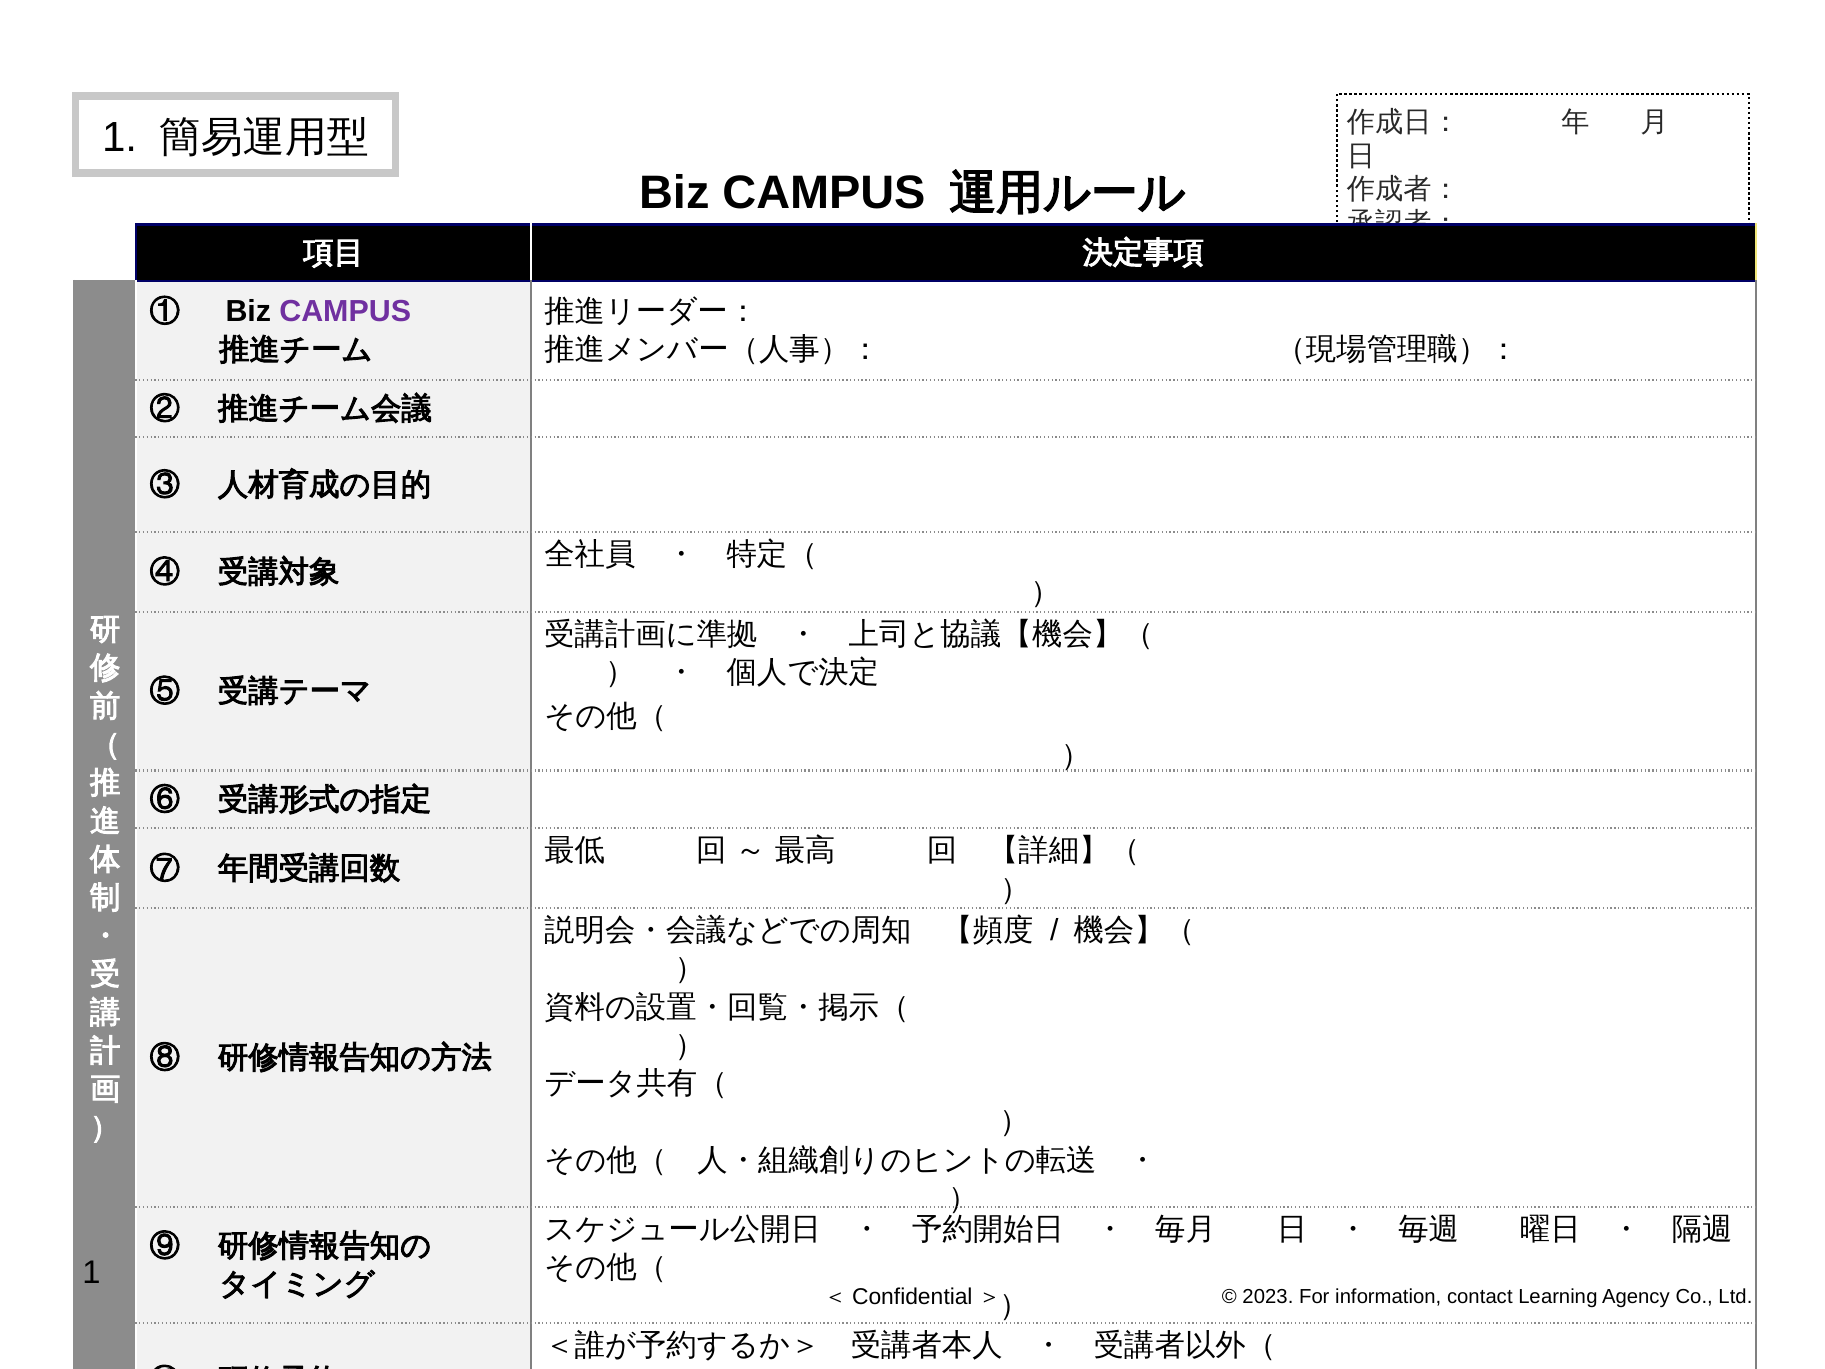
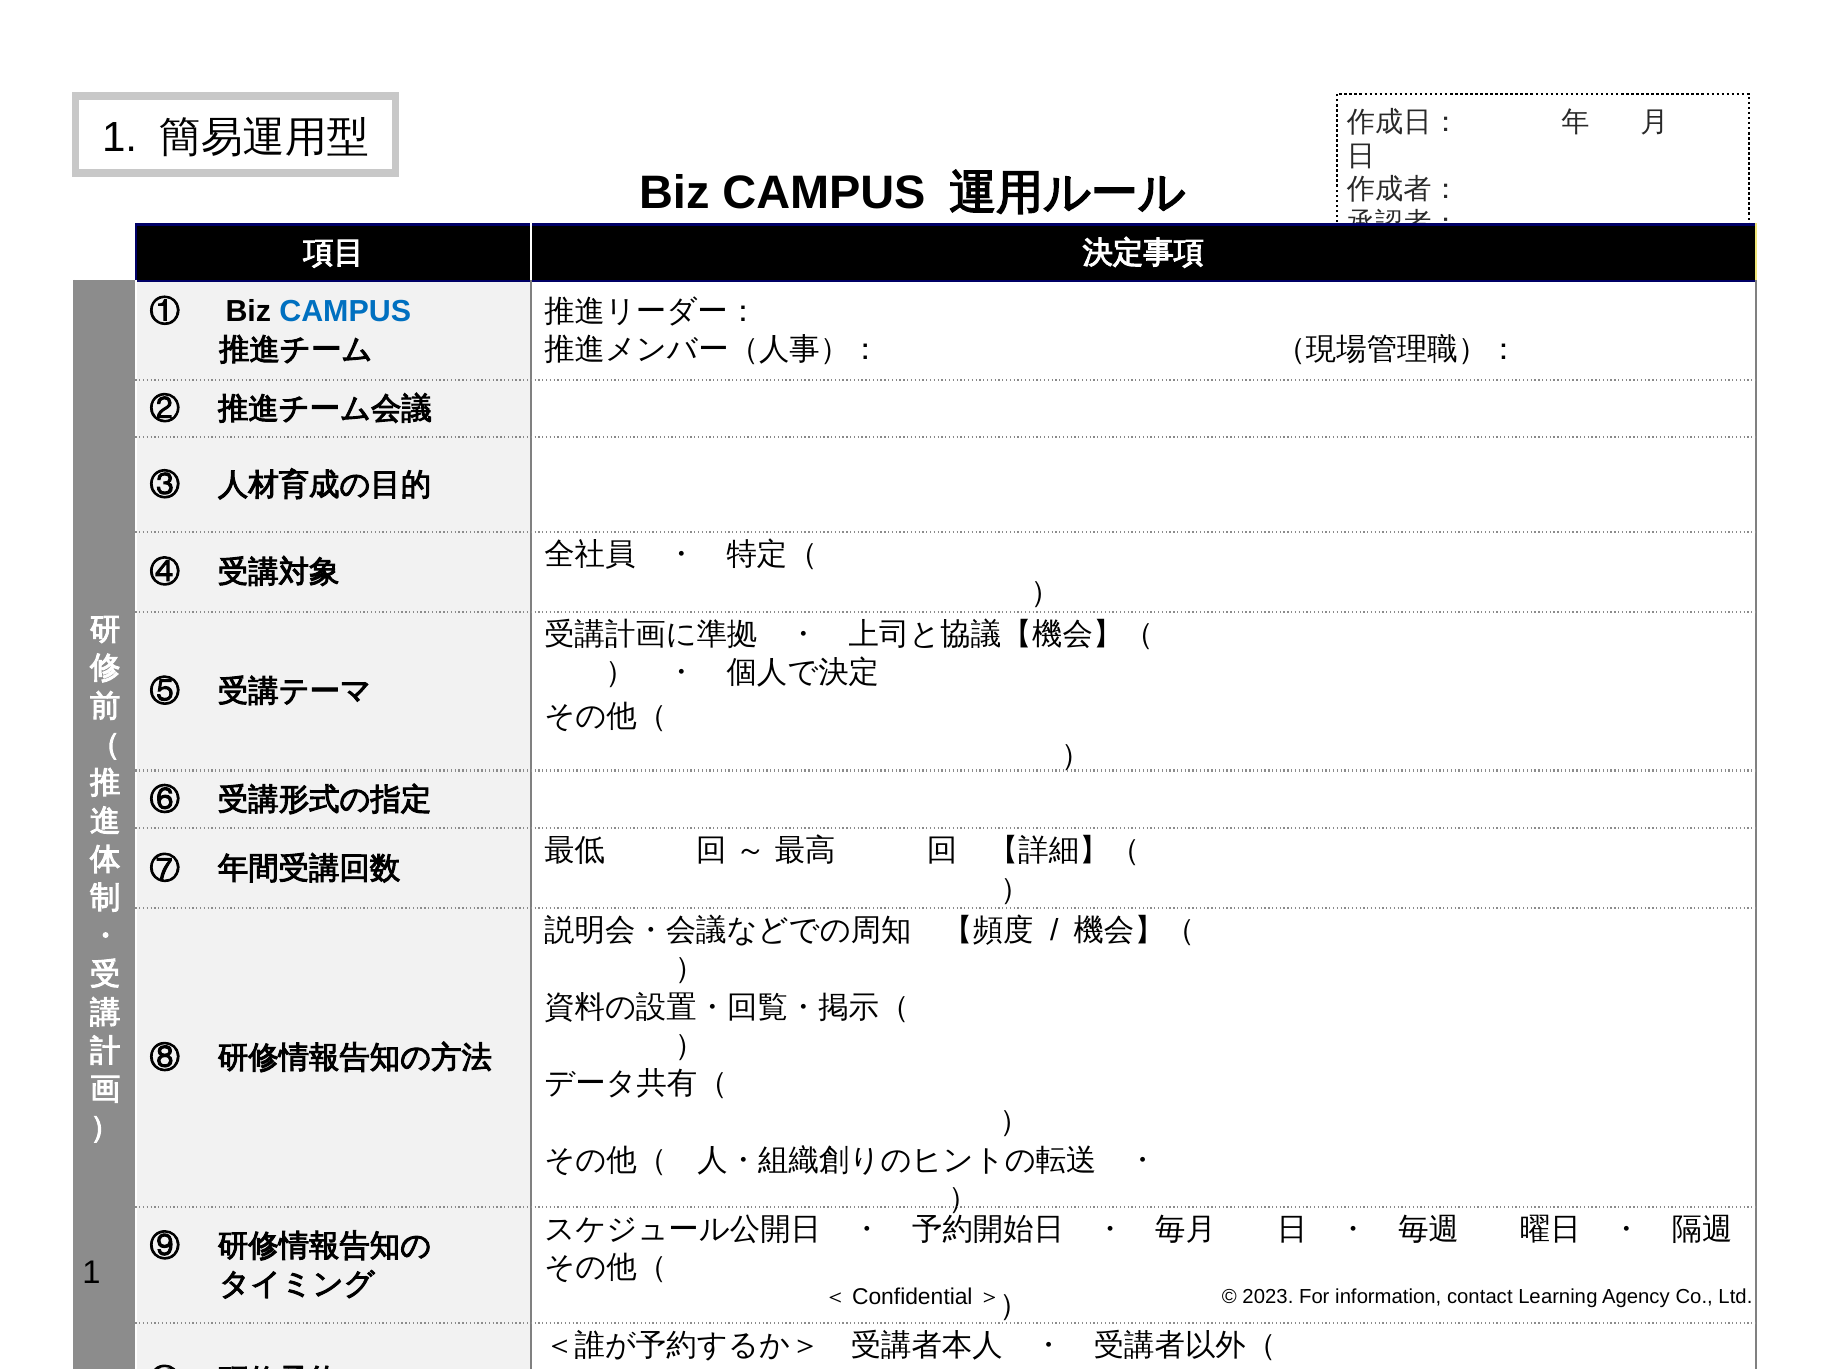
CAMPUS colour: purple -> blue (345, 311)
